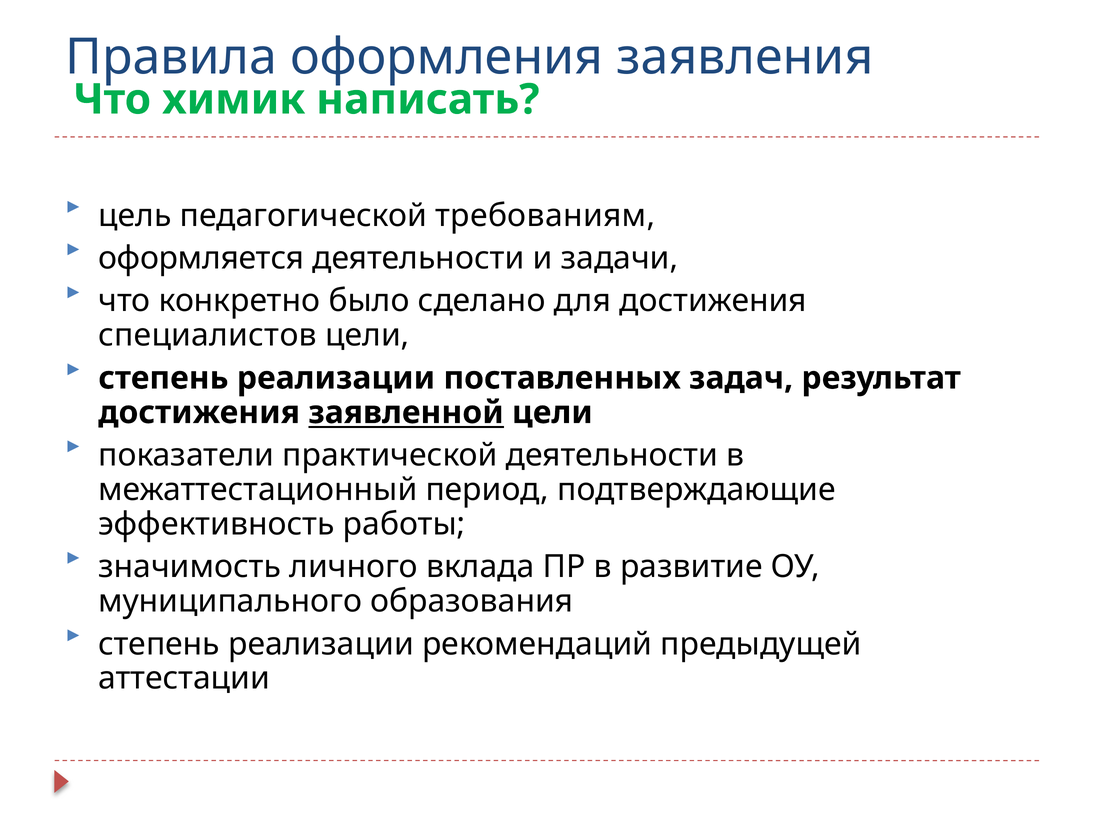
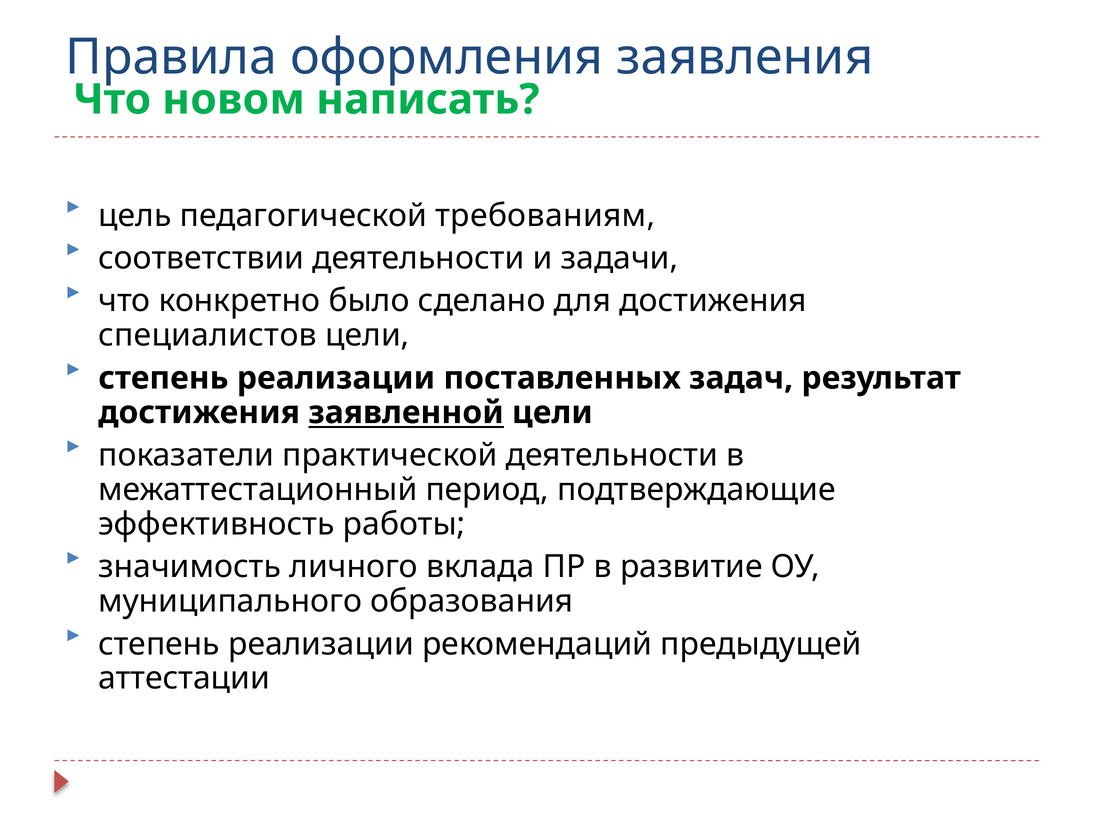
химик: химик -> новом (234, 99)
оформляется: оформляется -> соответствии (201, 258)
